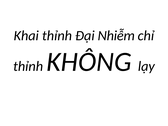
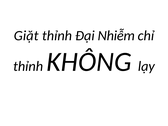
Khai: Khai -> Giặt (26, 36)
